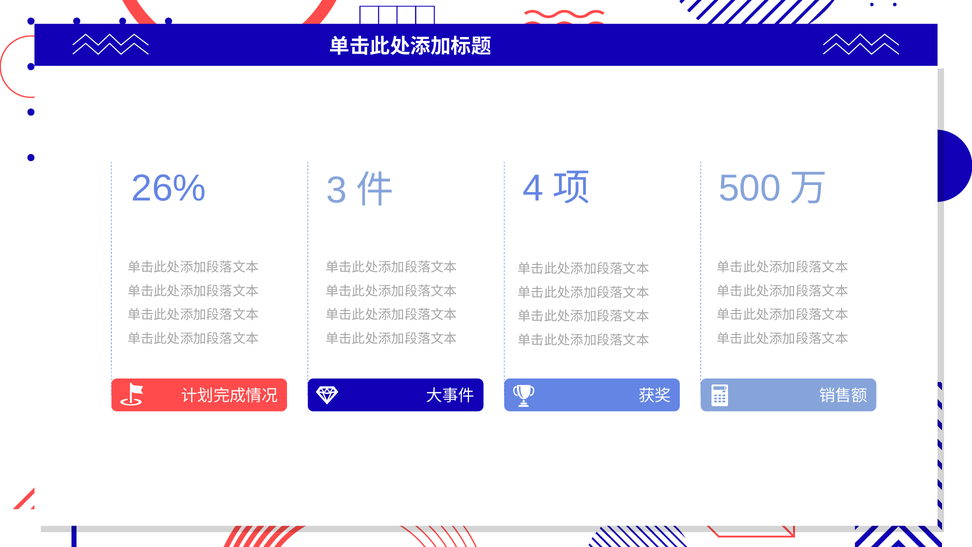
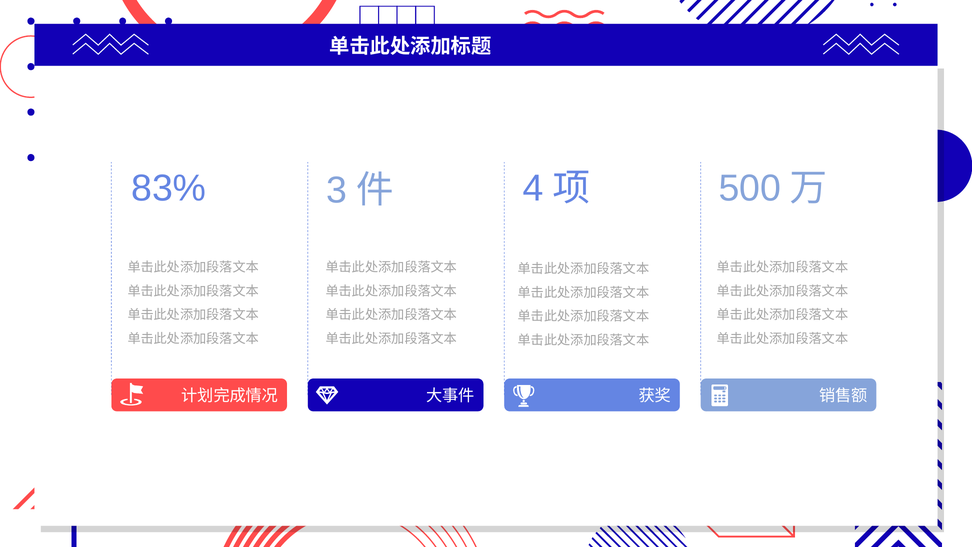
26%: 26% -> 83% (169, 188)
